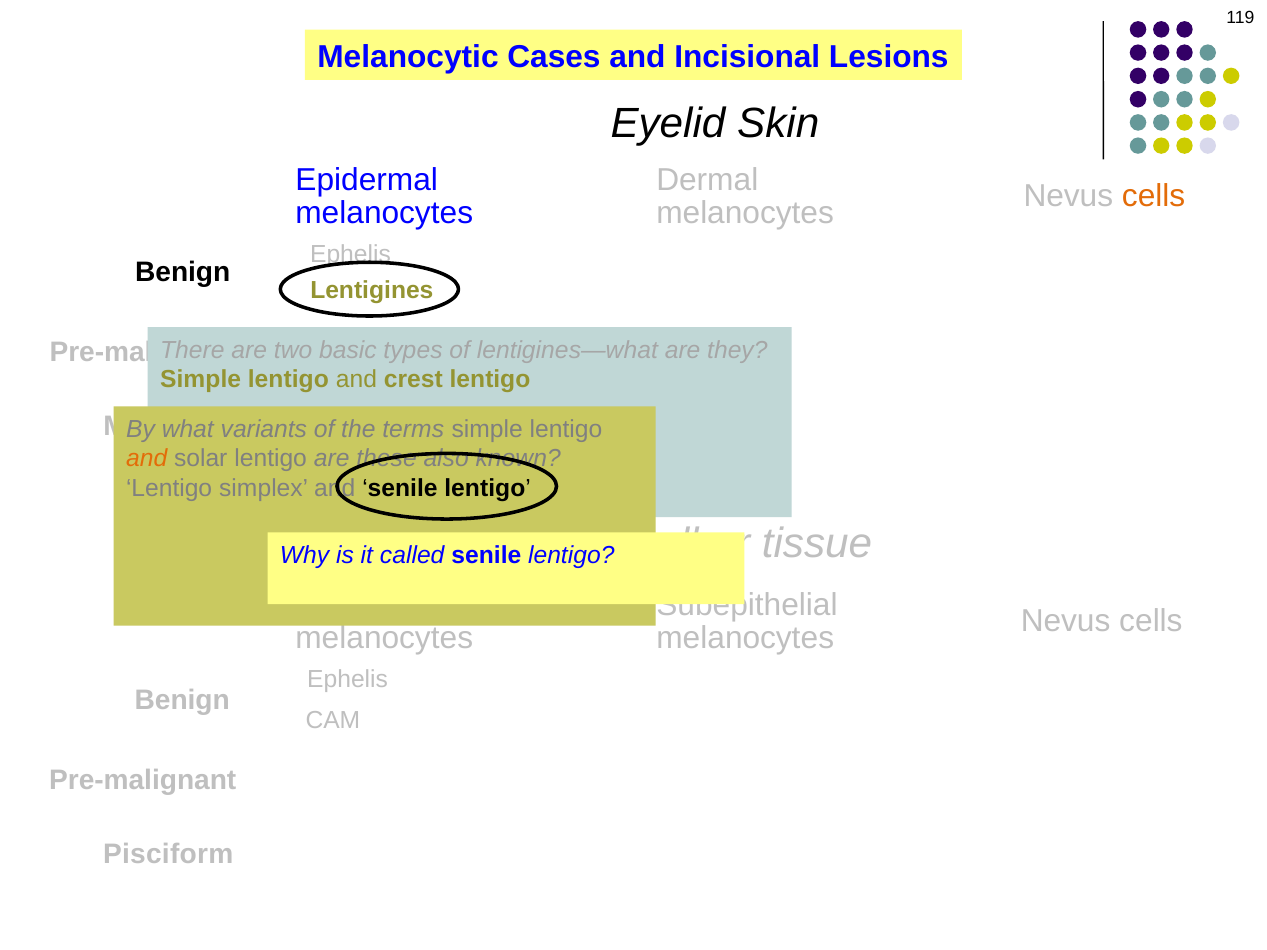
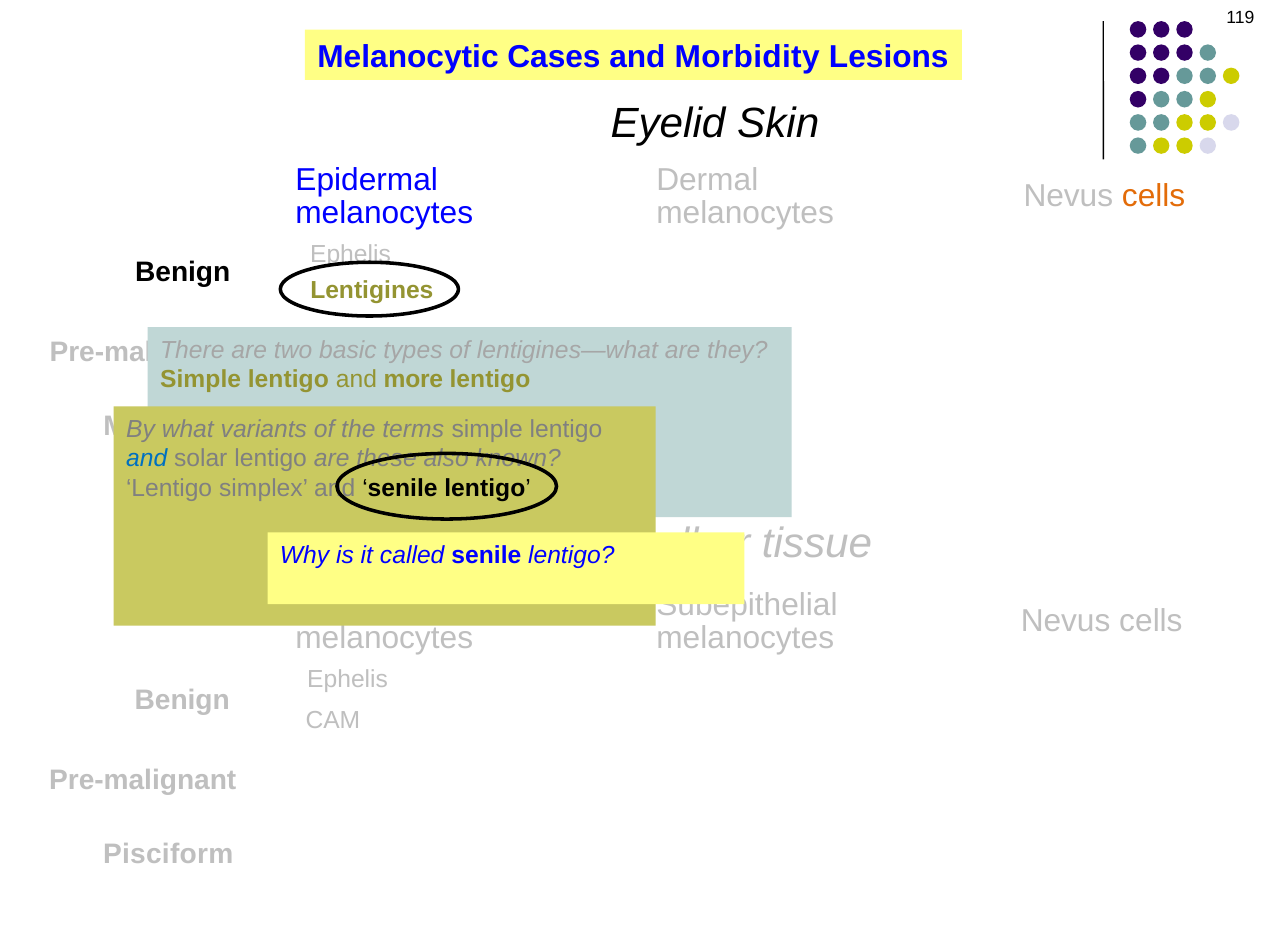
Incisional: Incisional -> Morbidity (747, 57)
and crest: crest -> more (413, 380)
and colour: orange -> blue (147, 459)
